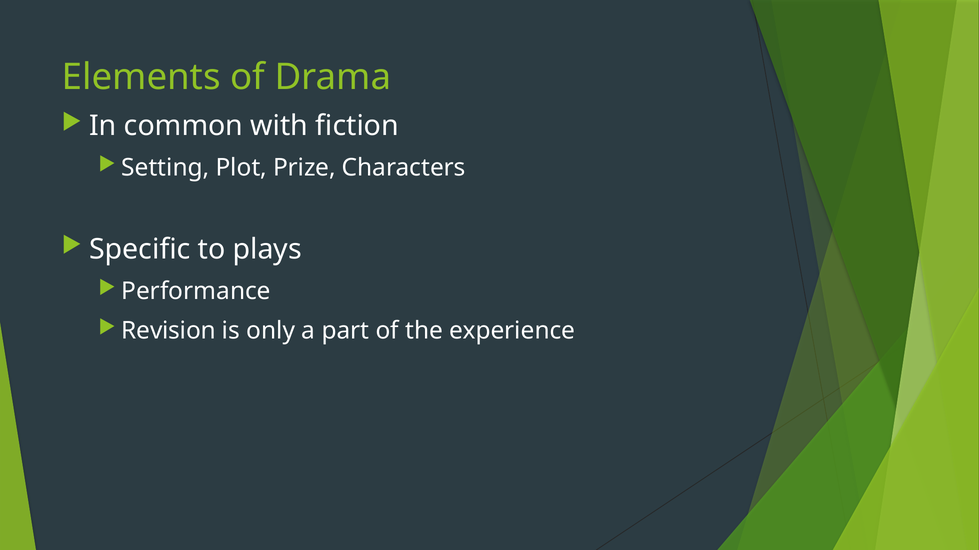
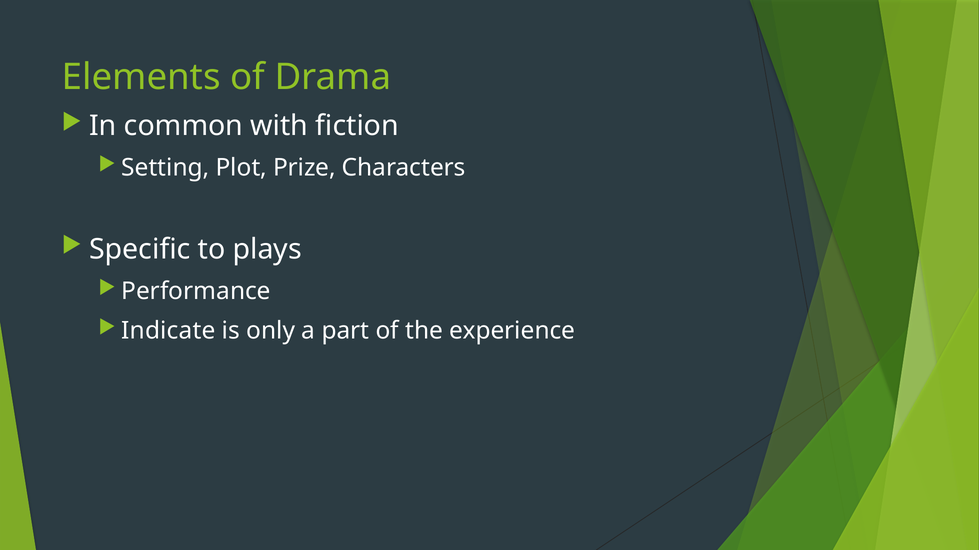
Revision: Revision -> Indicate (168, 331)
